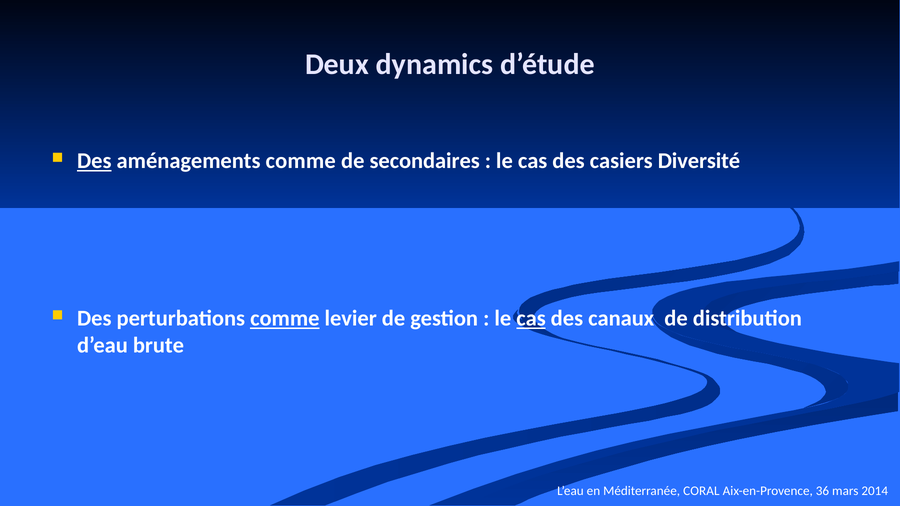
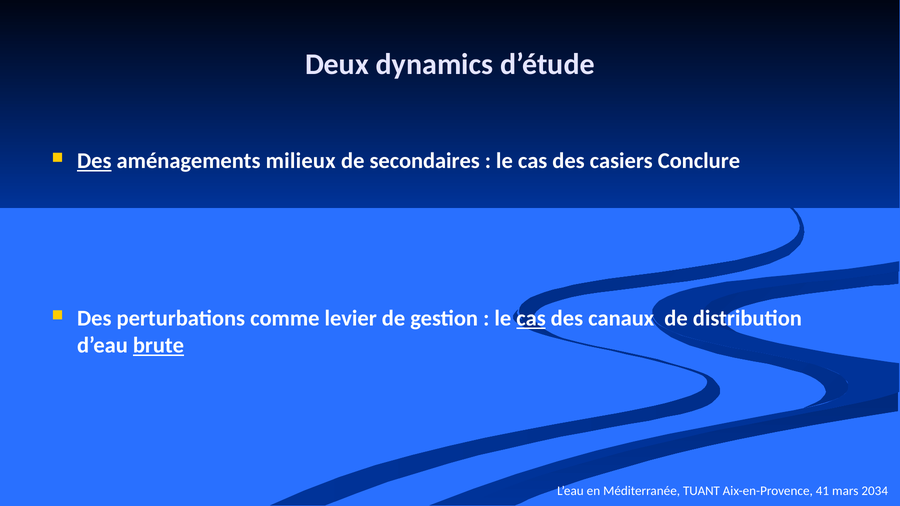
aménagements comme: comme -> milieux (301, 161)
Diversité: Diversité -> Conclure (699, 161)
comme underline: present -> none (285, 319)
brute underline: none -> present (158, 346)
CORAL: CORAL -> TUANT (701, 491)
36: 36 -> 41 (822, 491)
2014: 2014 -> 2034 (875, 491)
